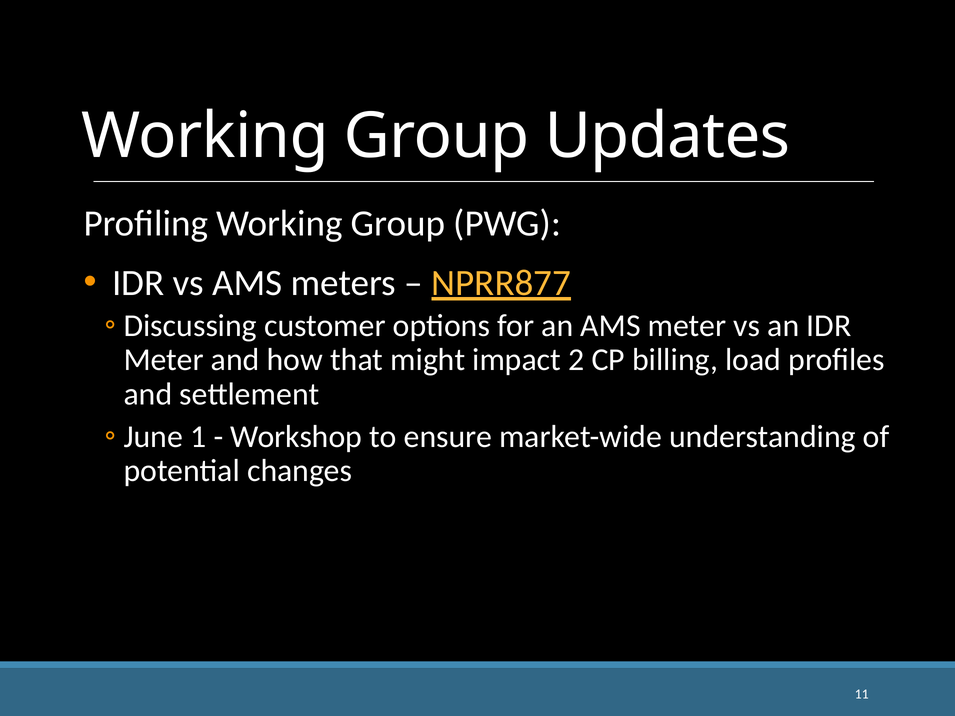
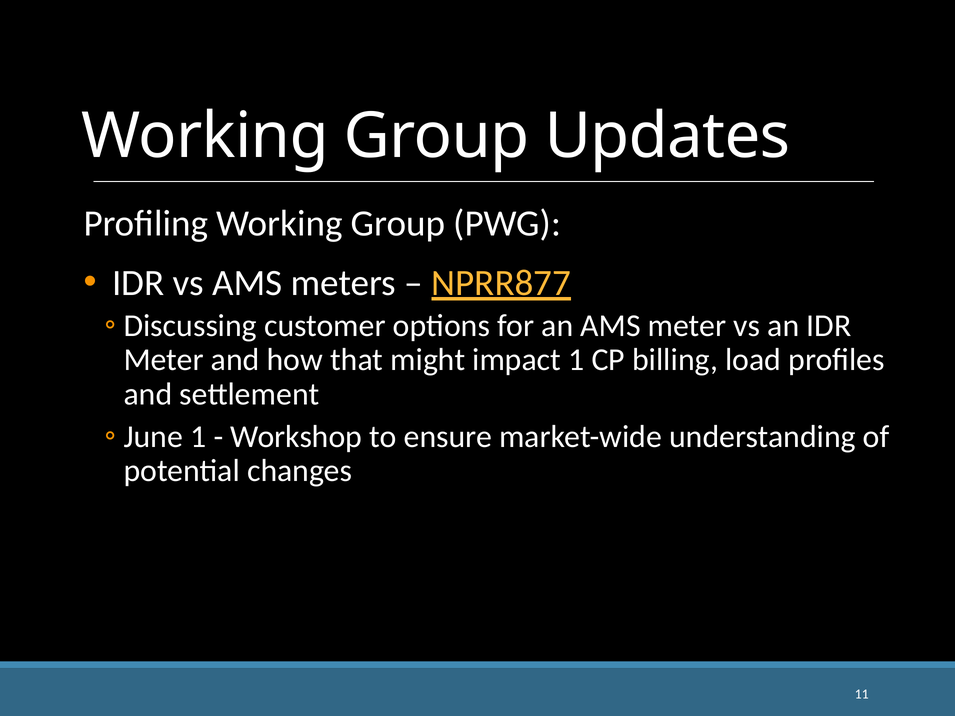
impact 2: 2 -> 1 (576, 360)
